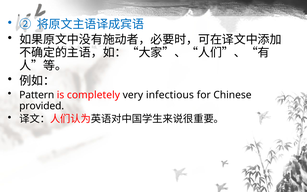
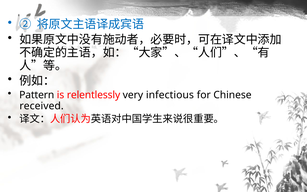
completely: completely -> relentlessly (94, 95)
provided: provided -> received (42, 106)
